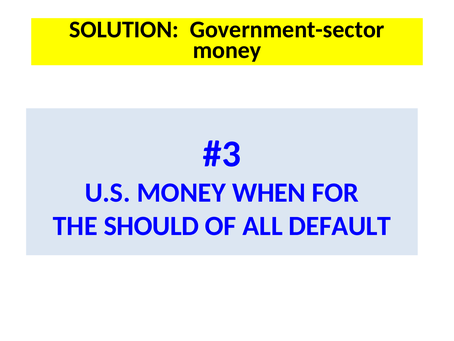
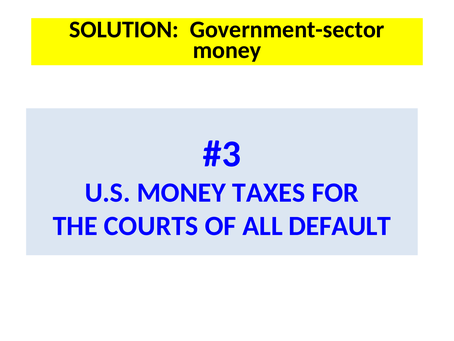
WHEN: WHEN -> TAXES (269, 193)
SHOULD: SHOULD -> COURTS (151, 226)
